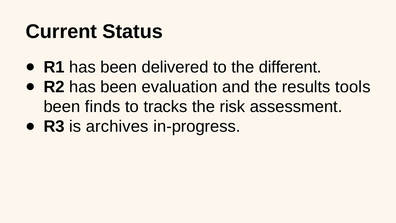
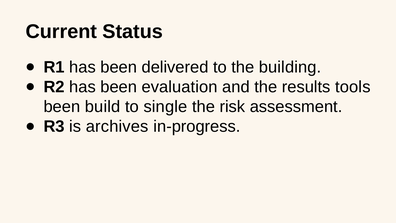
different: different -> building (290, 67)
finds: finds -> build (103, 107)
tracks: tracks -> single (165, 107)
